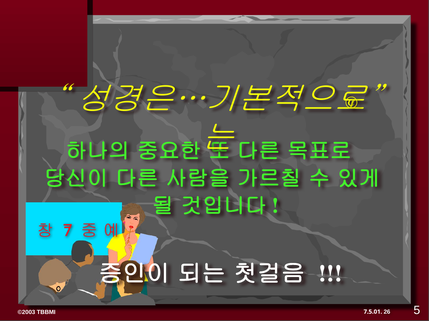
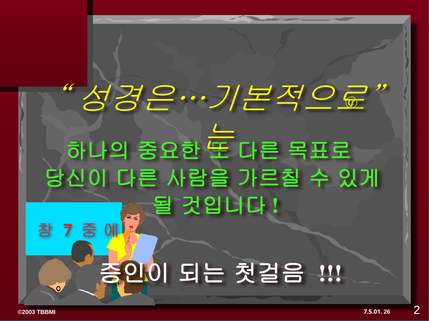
5: 5 -> 2 (417, 311)
